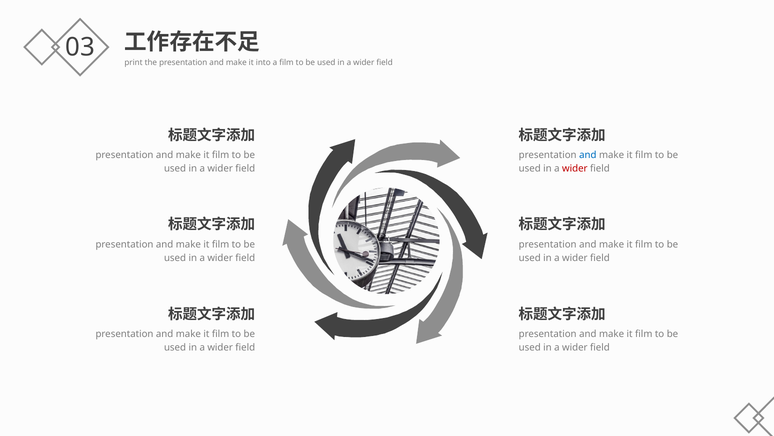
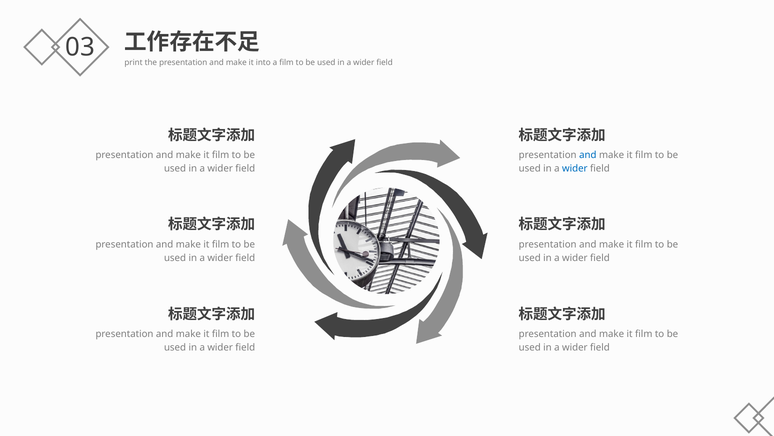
wider colour: red -> blue (575, 168)
